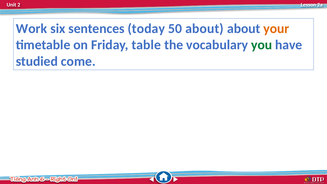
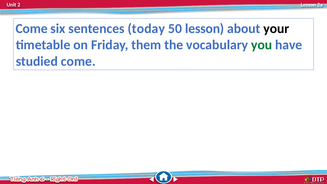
Work: Work -> Come (32, 29)
50 about: about -> lesson (205, 29)
your colour: orange -> black (276, 29)
table: table -> them (146, 45)
